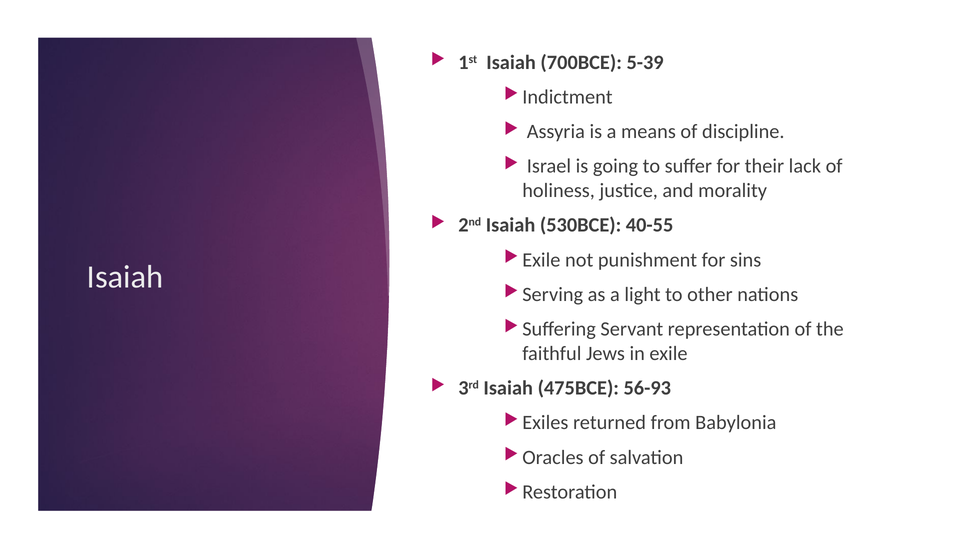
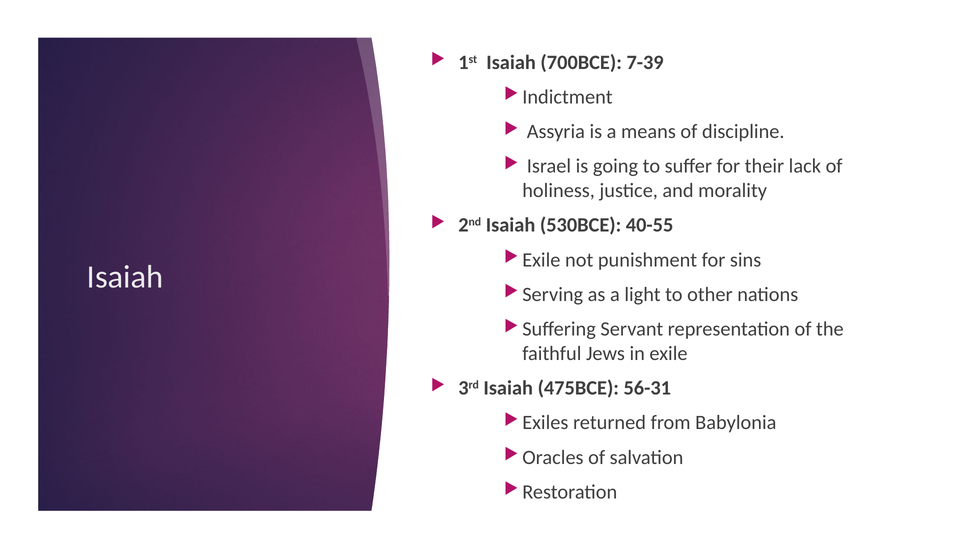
5-39: 5-39 -> 7-39 (645, 62)
56-93: 56-93 -> 56-31 (647, 388)
